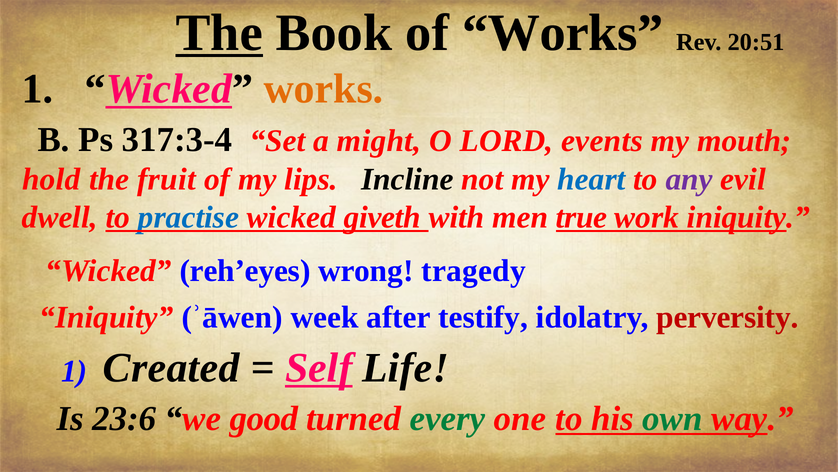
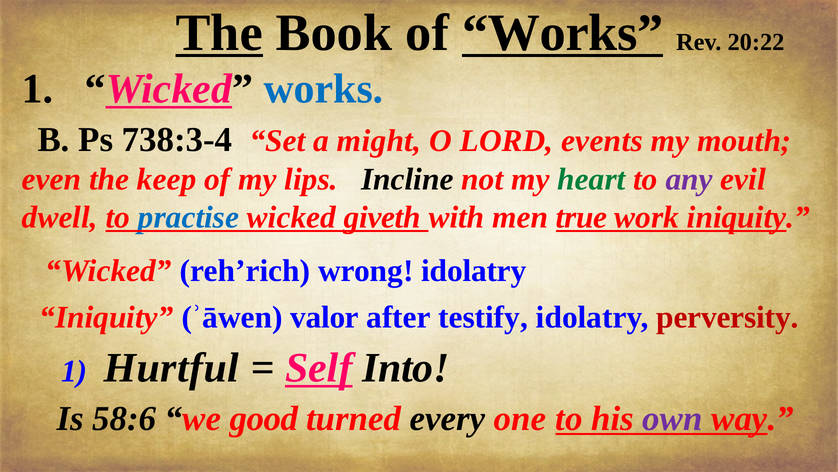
Works underline: none -> present (563, 33)
20:51: 20:51 -> 20:22 (756, 42)
works colour: orange -> blue (323, 89)
317:3-4: 317:3-4 -> 738:3-4 (177, 140)
hold: hold -> even (52, 179)
fruit: fruit -> keep (167, 179)
heart colour: blue -> green (591, 179)
reh’eyes: reh’eyes -> reh’rich (245, 270)
wrong tragedy: tragedy -> idolatry (474, 270)
week: week -> valor (325, 317)
Created: Created -> Hurtful (171, 367)
Life: Life -> Into (406, 367)
23:6: 23:6 -> 58:6 (124, 418)
every colour: green -> black (448, 418)
own colour: green -> purple (673, 418)
